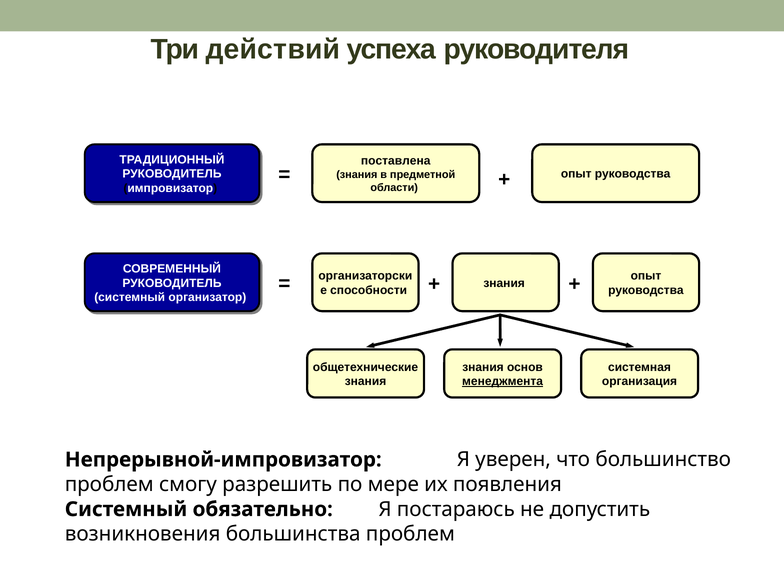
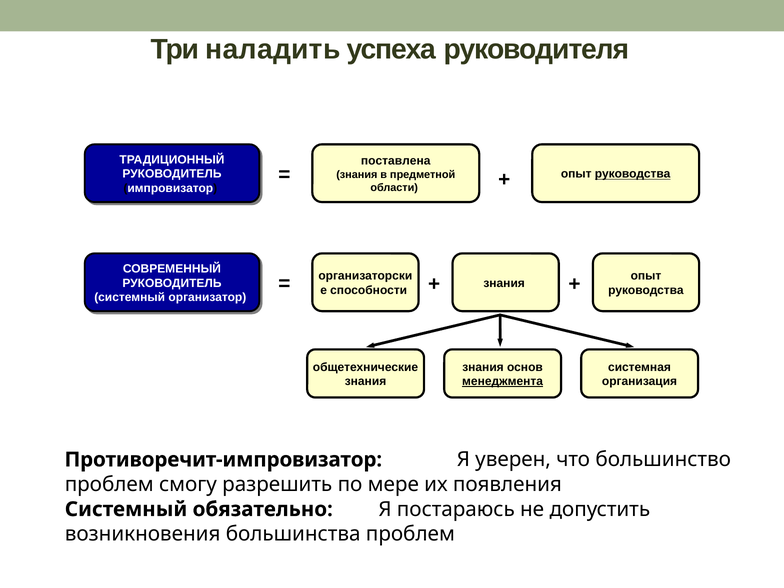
действий: действий -> наладить (273, 49)
руководства underline: none -> present (633, 174)
Непрерывной-импровизатор: Непрерывной-импровизатор -> Противоречит-импровизатор (223, 460)
